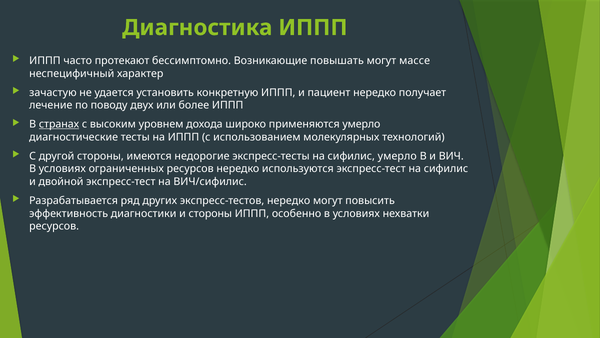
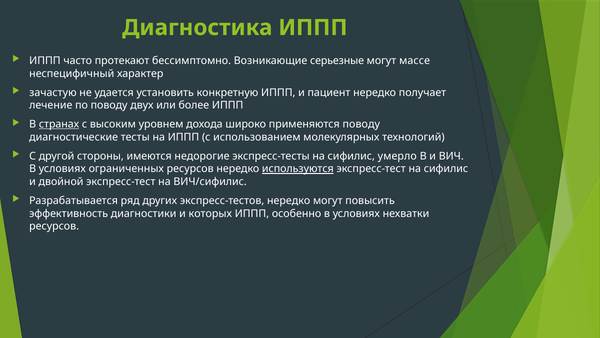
повышать: повышать -> серьезные (337, 61)
применяются умерло: умерло -> поводу (361, 124)
используются underline: none -> present (298, 169)
и стороны: стороны -> которых (210, 213)
